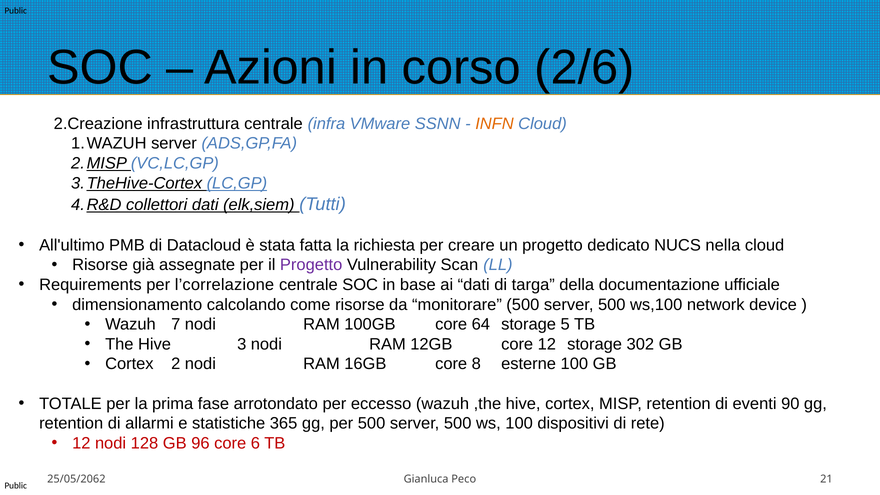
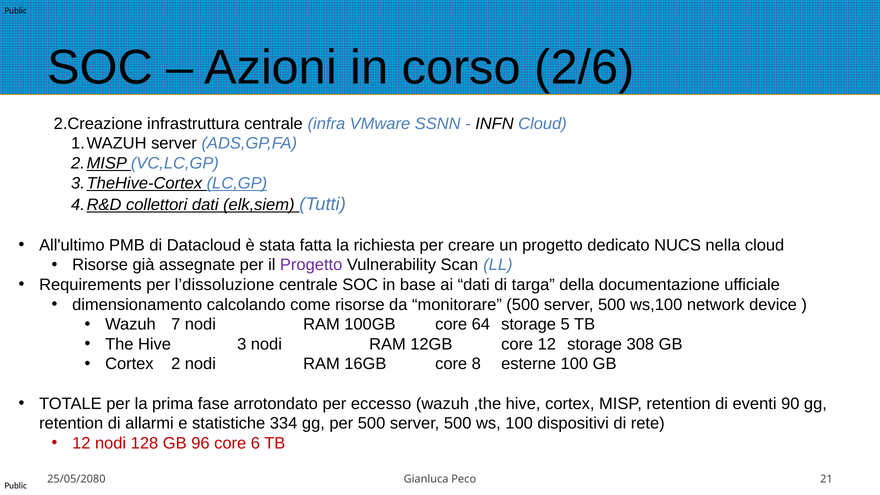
INFN colour: orange -> black (494, 124)
l’correlazione: l’correlazione -> l’dissoluzione (225, 285)
302: 302 -> 308 (640, 344)
365: 365 -> 334 (284, 423)
25/05/2062: 25/05/2062 -> 25/05/2080 (76, 479)
